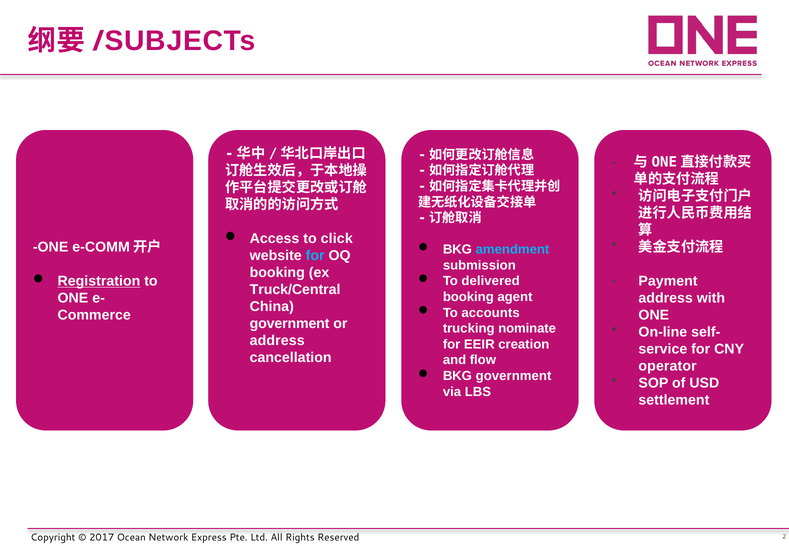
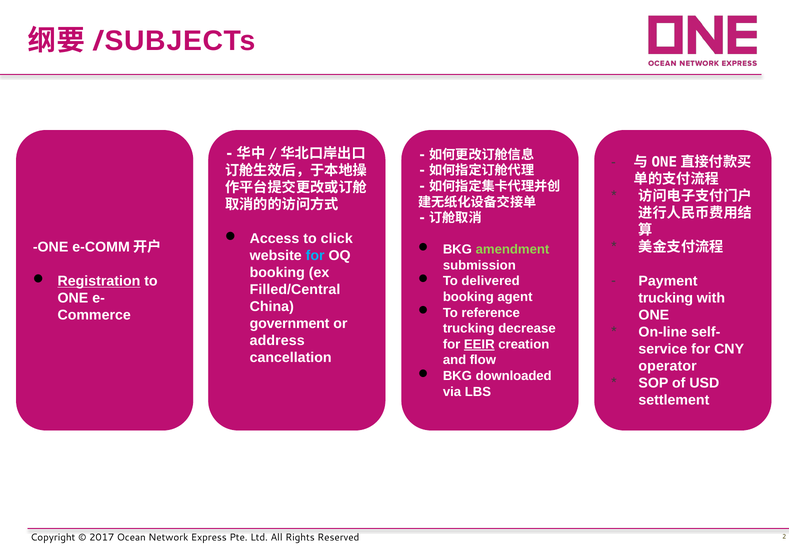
amendment colour: light blue -> light green (512, 250)
Truck/Central: Truck/Central -> Filled/Central (295, 290)
address: address -> trucking (666, 298)
accounts: accounts -> reference (491, 313)
nominate: nominate -> decrease (527, 329)
EEIR underline: none -> present (479, 344)
BKG government: government -> downloaded (514, 376)
